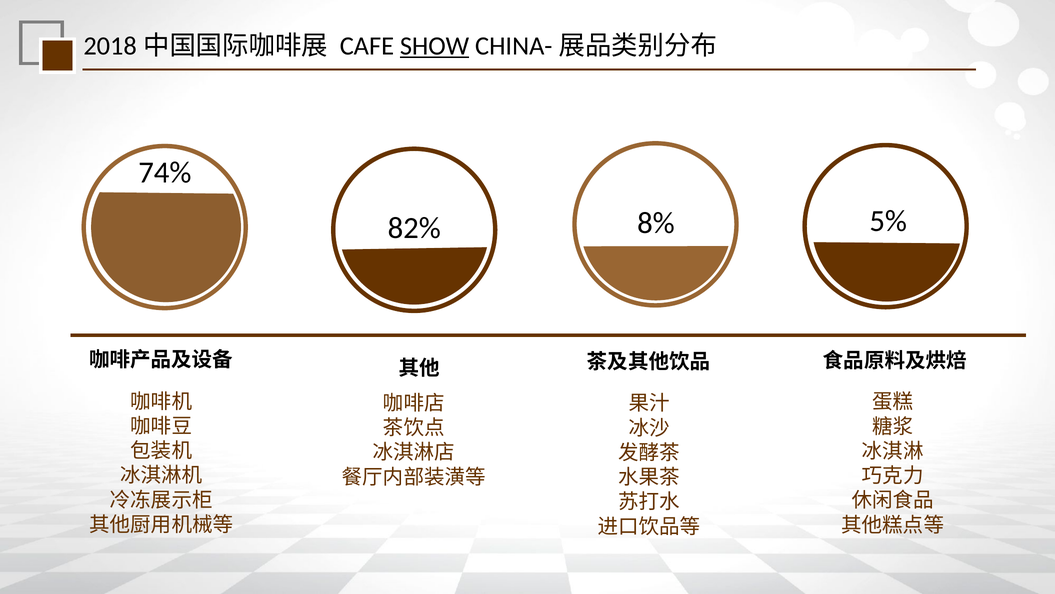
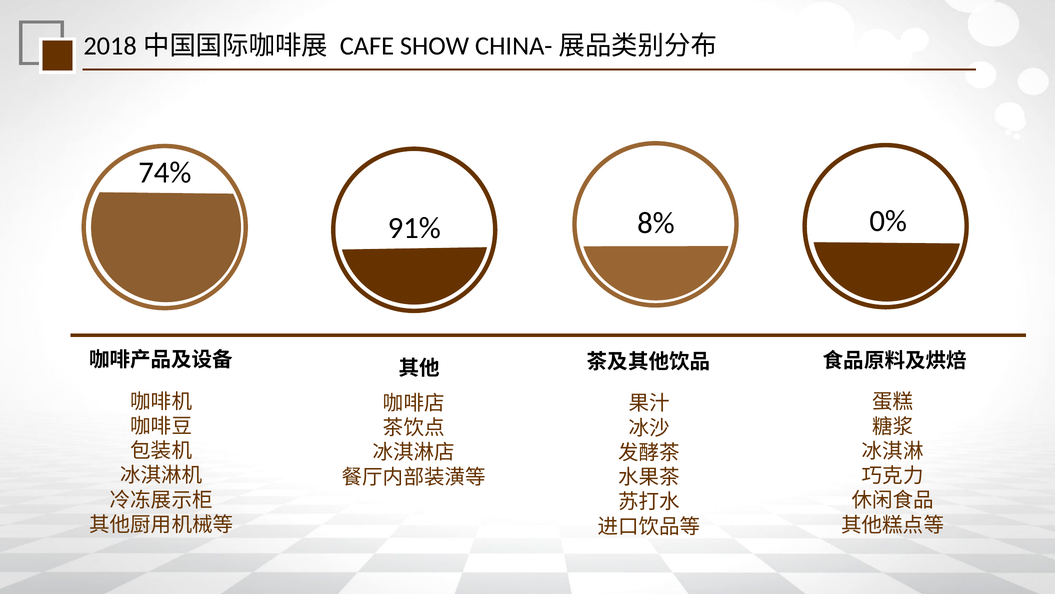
SHOW underline: present -> none (435, 46)
82%: 82% -> 91% (414, 228)
5%: 5% -> 0% (888, 221)
